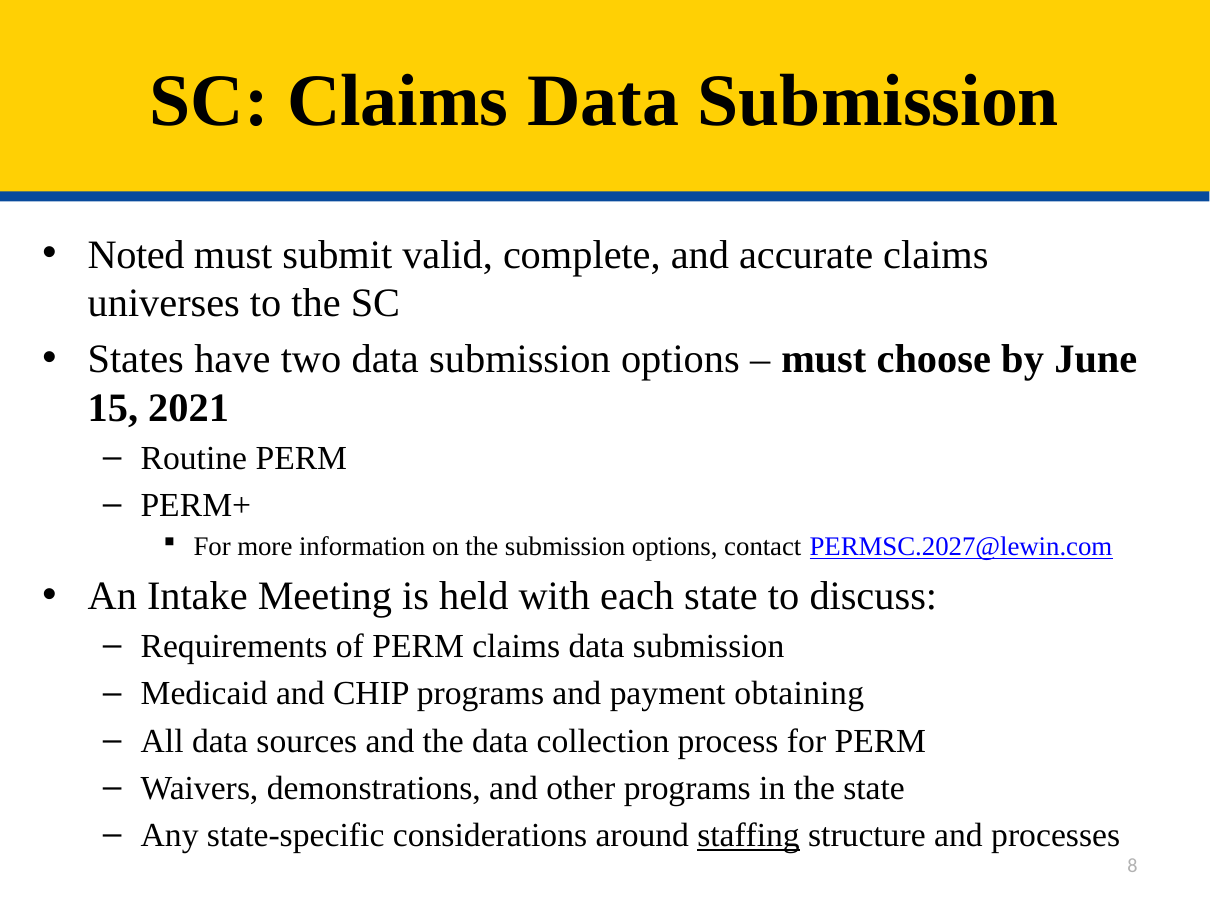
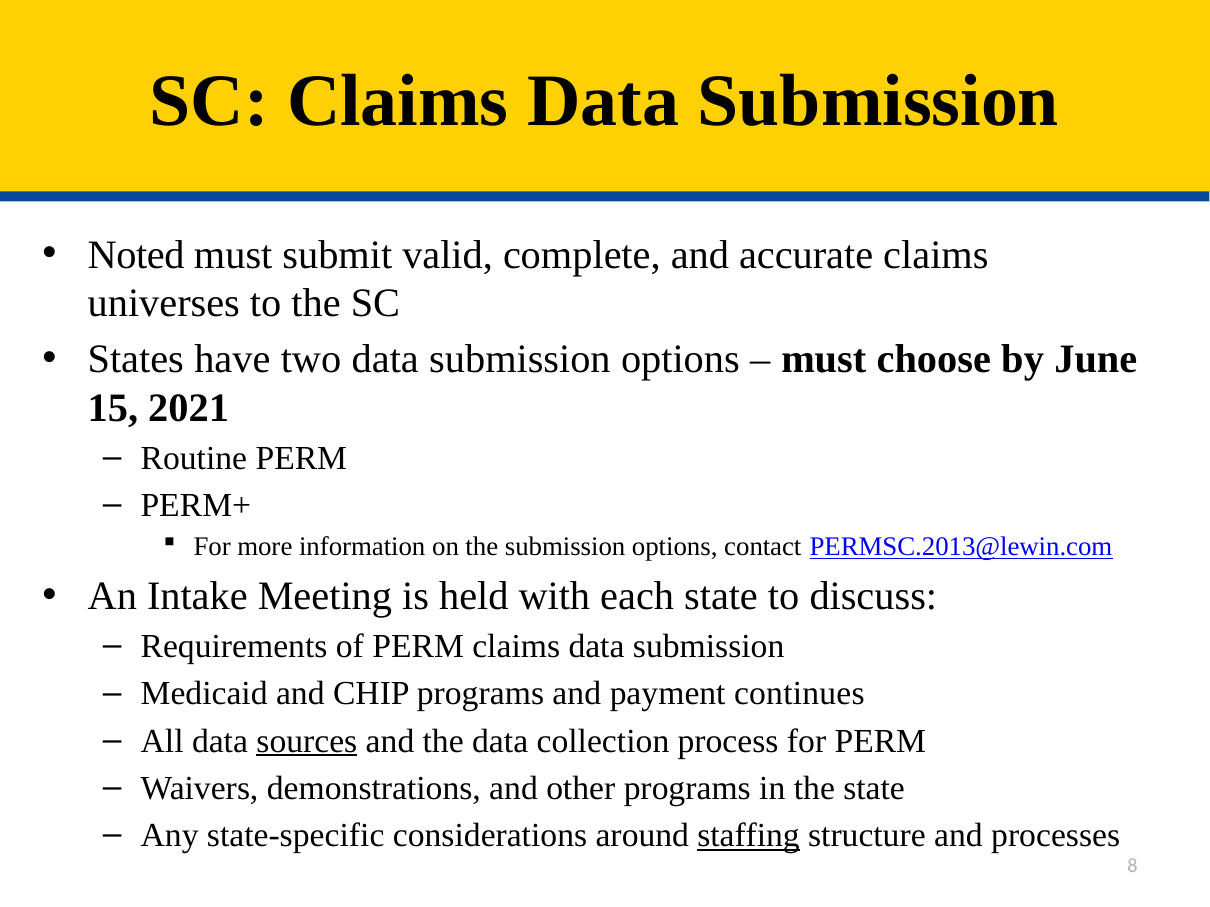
PERMSC.2027@lewin.com: PERMSC.2027@lewin.com -> PERMSC.2013@lewin.com (961, 547)
obtaining: obtaining -> continues (799, 694)
sources underline: none -> present (307, 741)
